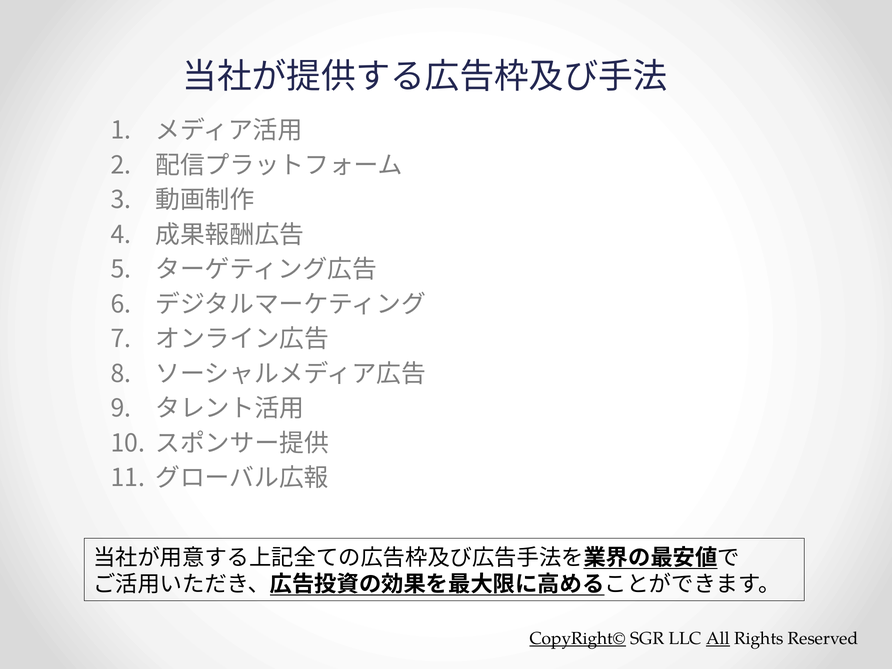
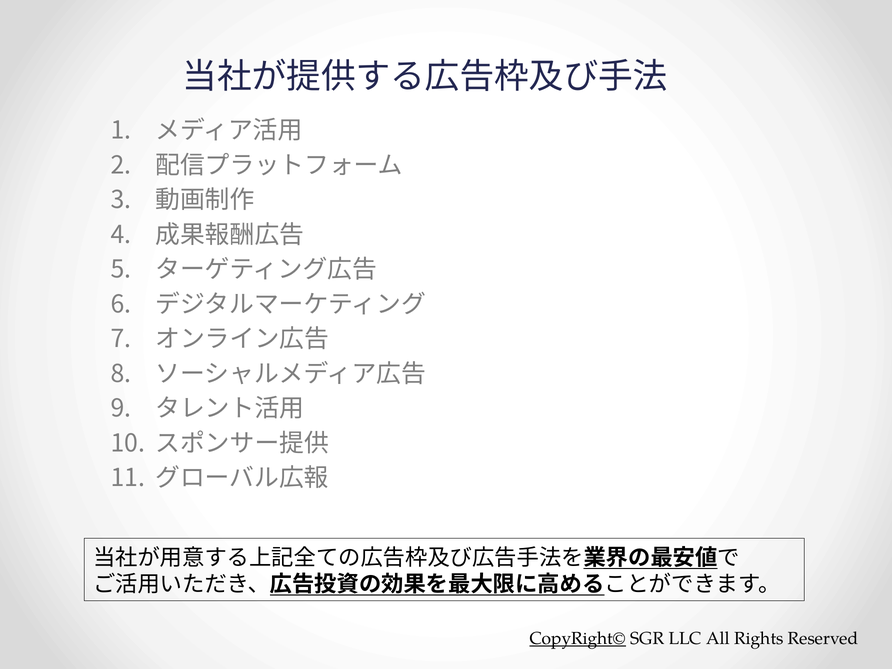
All underline: present -> none (718, 639)
